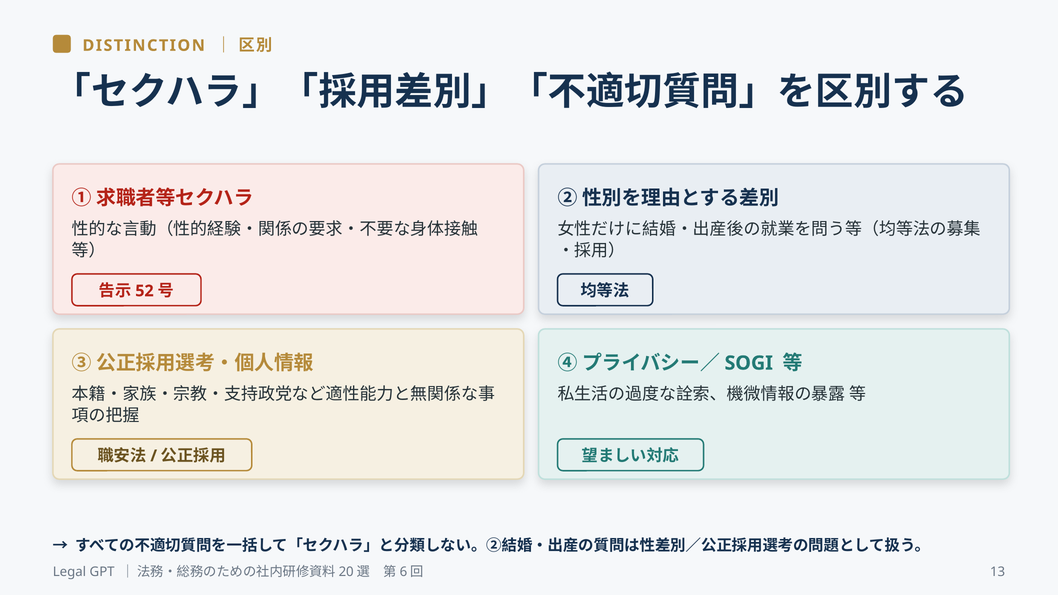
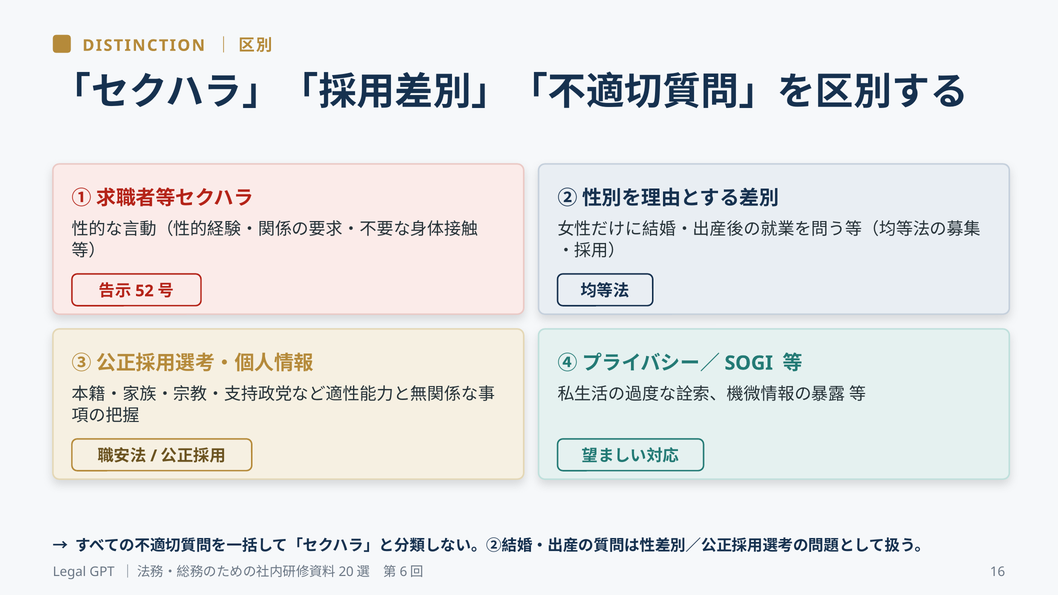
13: 13 -> 16 (998, 572)
